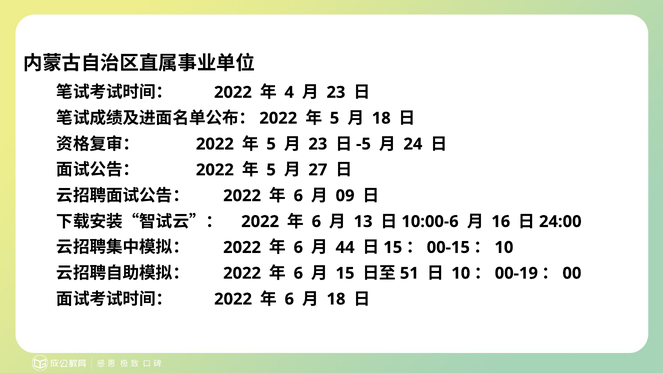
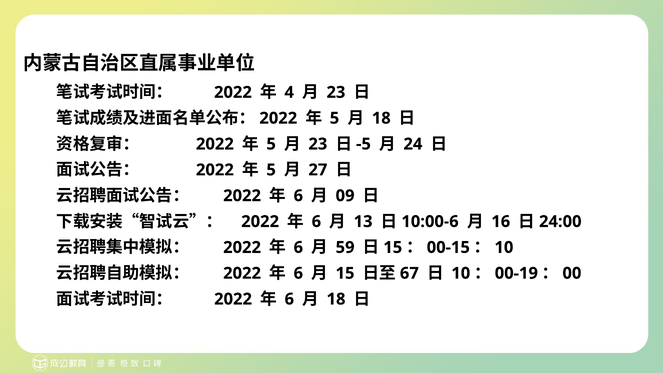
44: 44 -> 59 (345, 247)
51: 51 -> 67 (409, 273)
